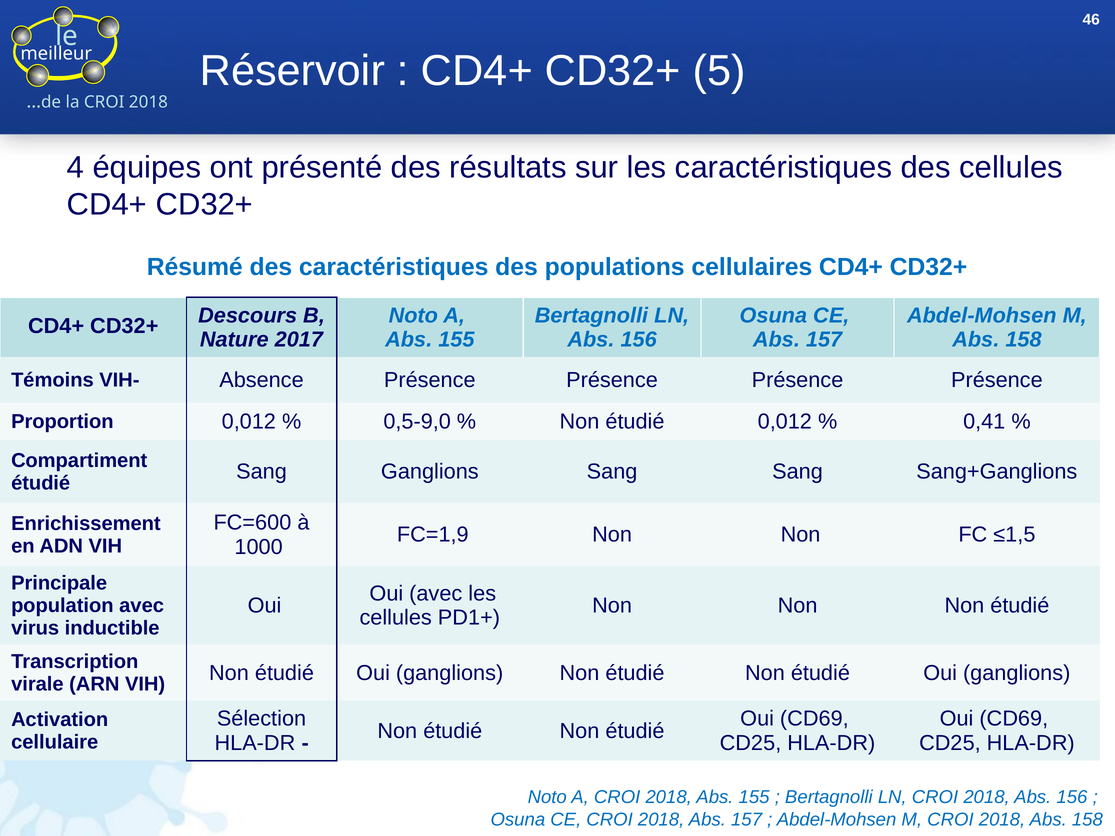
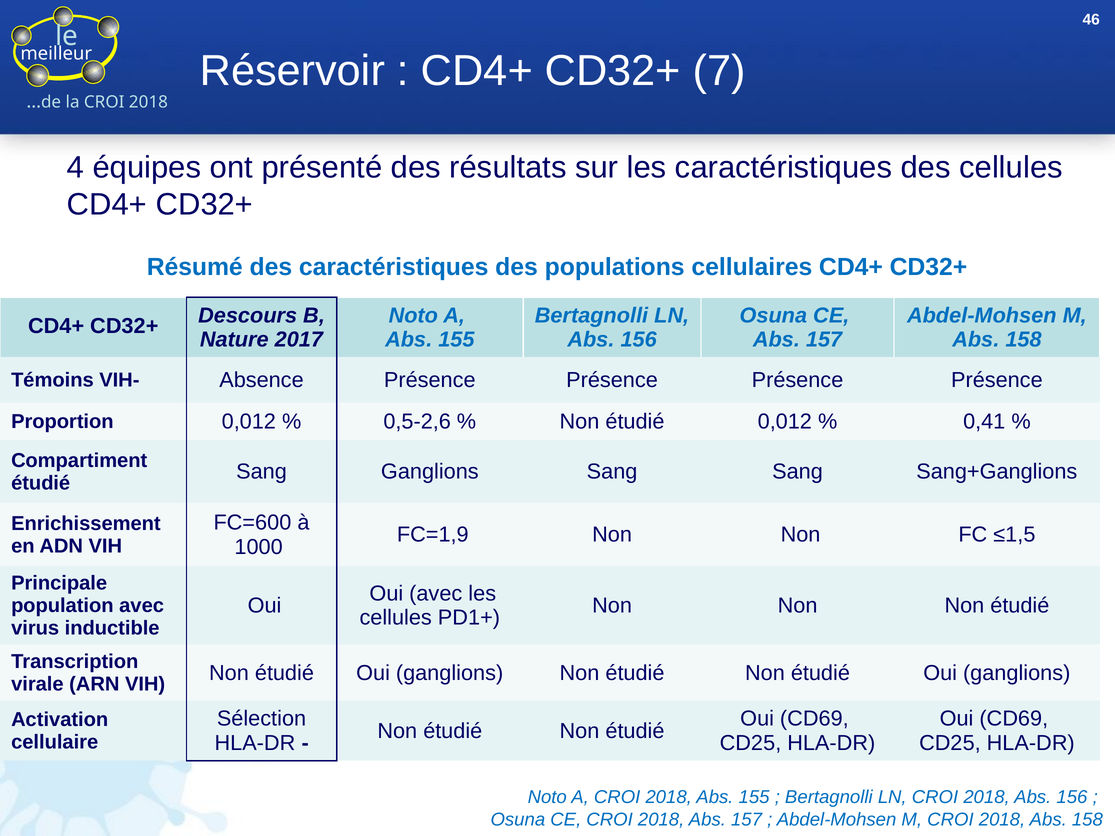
5: 5 -> 7 (719, 71)
0,5-9,0: 0,5-9,0 -> 0,5-2,6 (417, 422)
